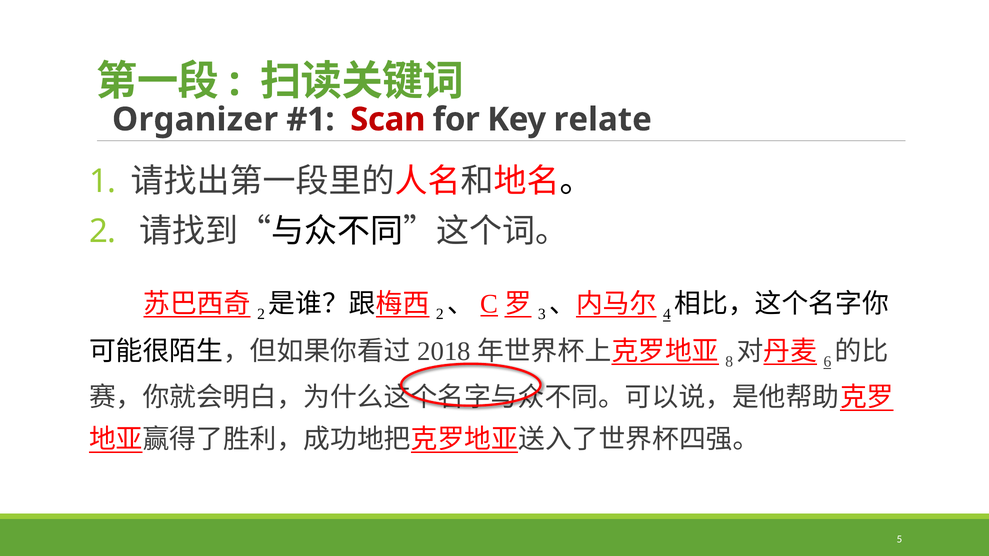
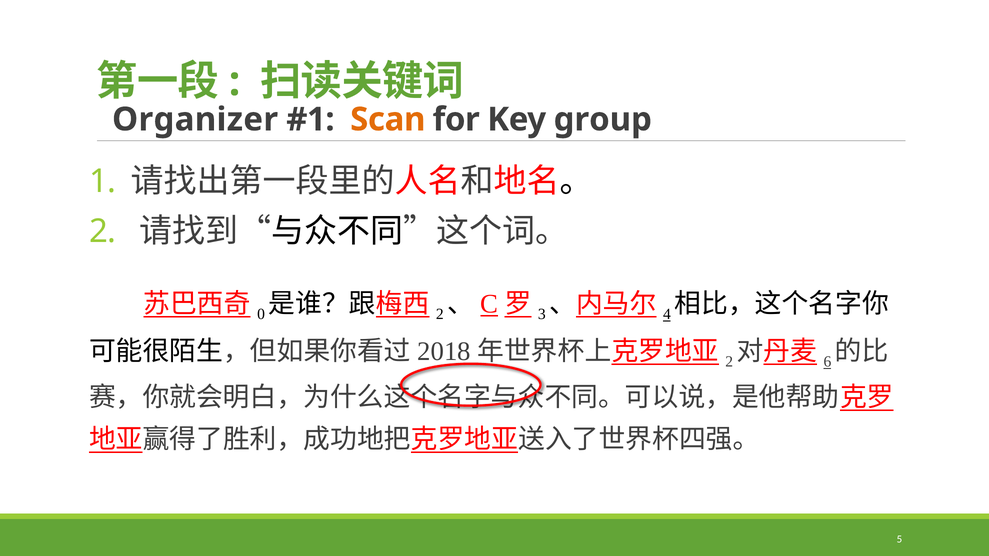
Scan colour: red -> orange (388, 120)
relate: relate -> group (603, 120)
2: 2 -> 0 (261, 314)
8: 8 -> 2 (729, 362)
